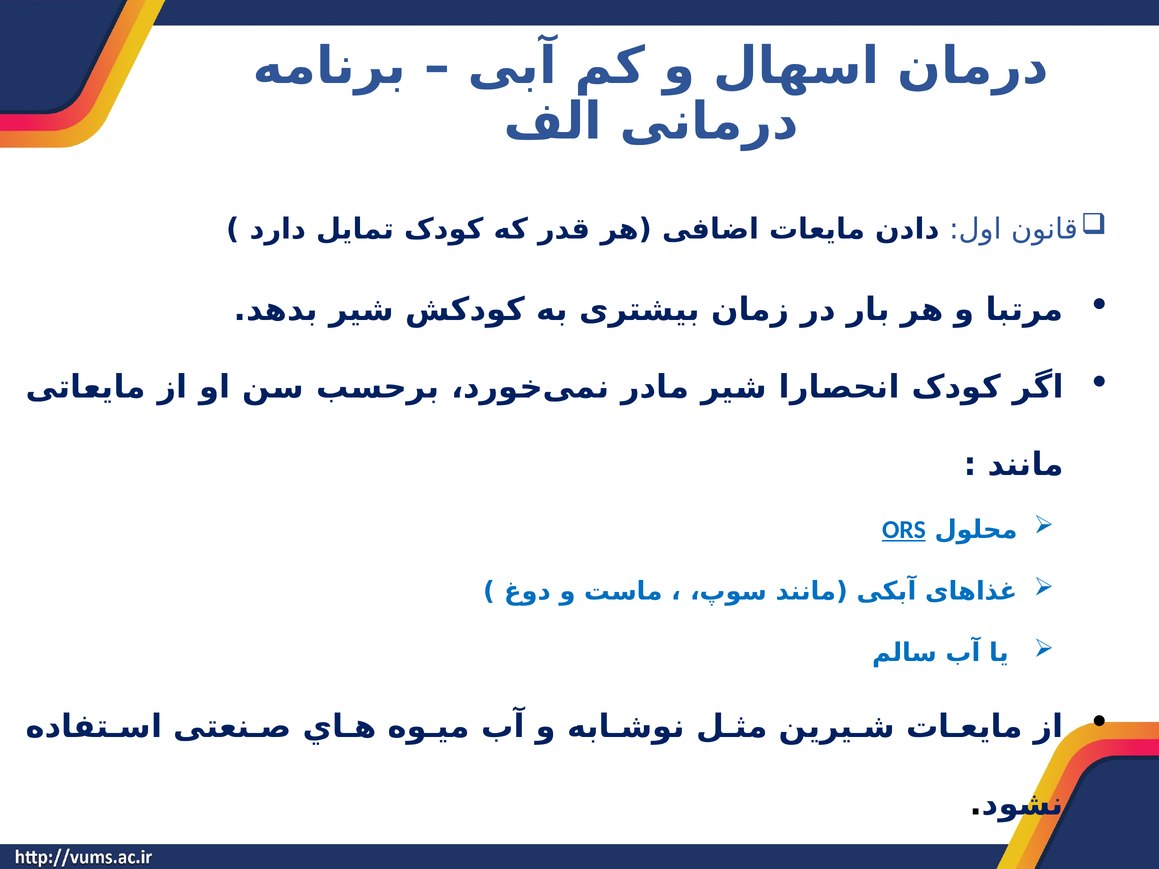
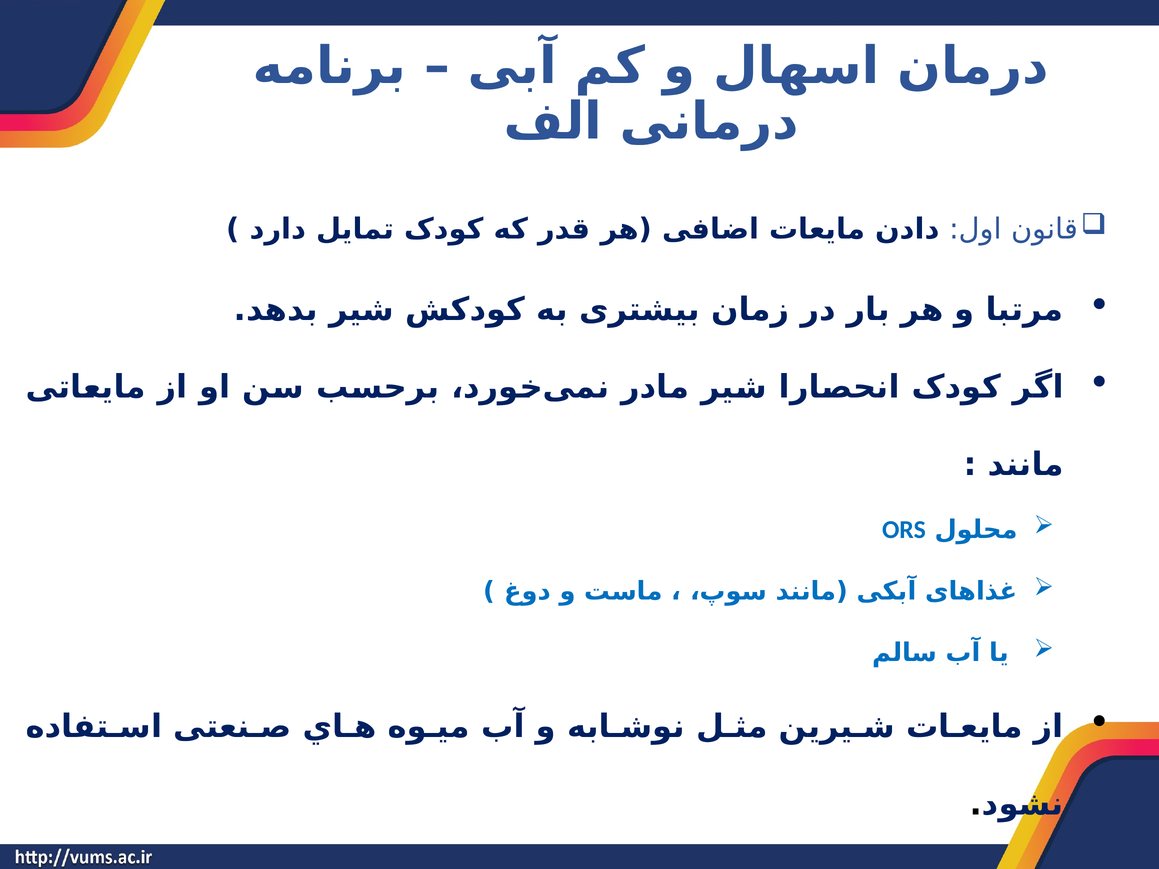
ORS underline: present -> none (904, 530)
